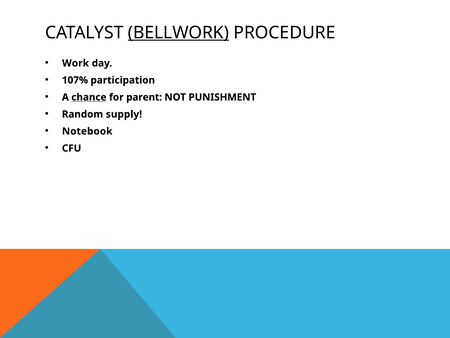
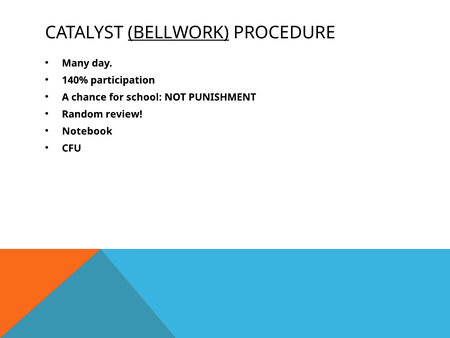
Work: Work -> Many (76, 63)
107%: 107% -> 140% (75, 80)
chance underline: present -> none (89, 97)
parent: parent -> school (144, 97)
supply: supply -> review (124, 114)
